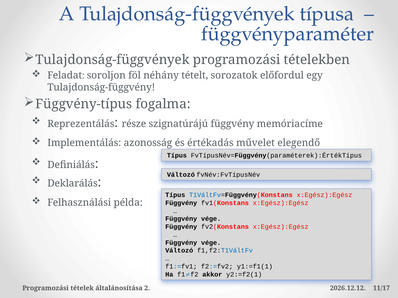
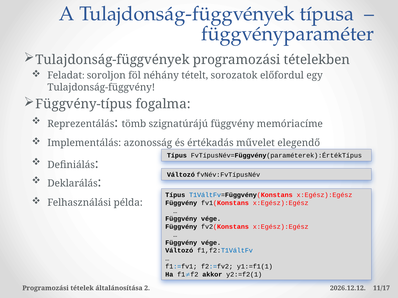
része: része -> tömb (134, 124)
